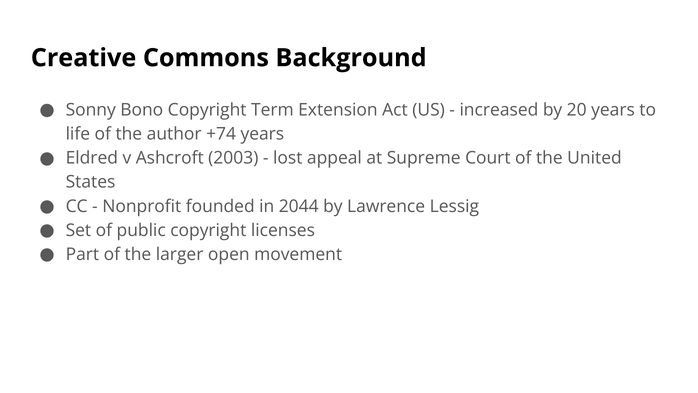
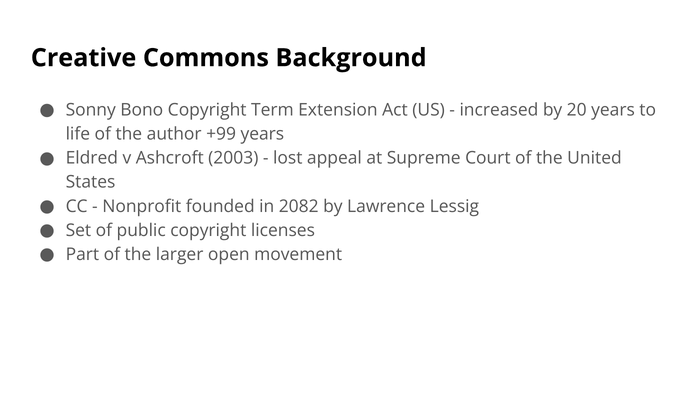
+74: +74 -> +99 (221, 134)
2044: 2044 -> 2082 (299, 206)
